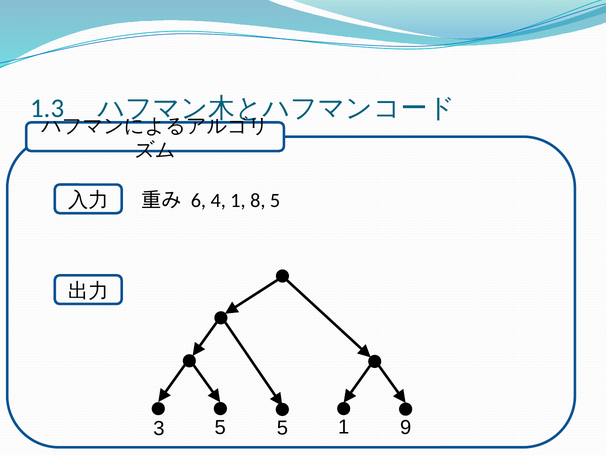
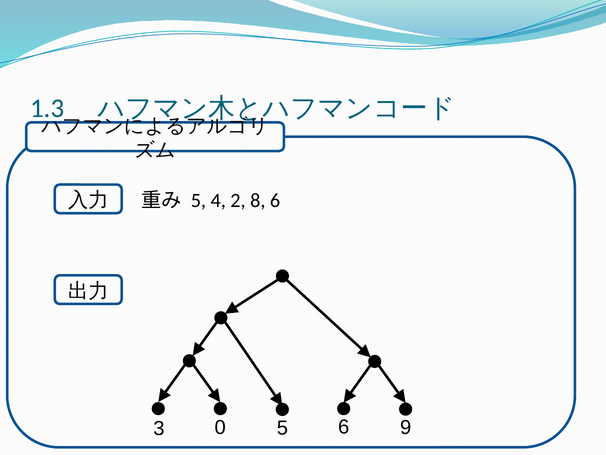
6: 6 -> 5 (198, 200)
4 1: 1 -> 2 (238, 200)
8 5: 5 -> 6 (275, 200)
3 5: 5 -> 0 (220, 427)
5 1: 1 -> 6 (344, 427)
